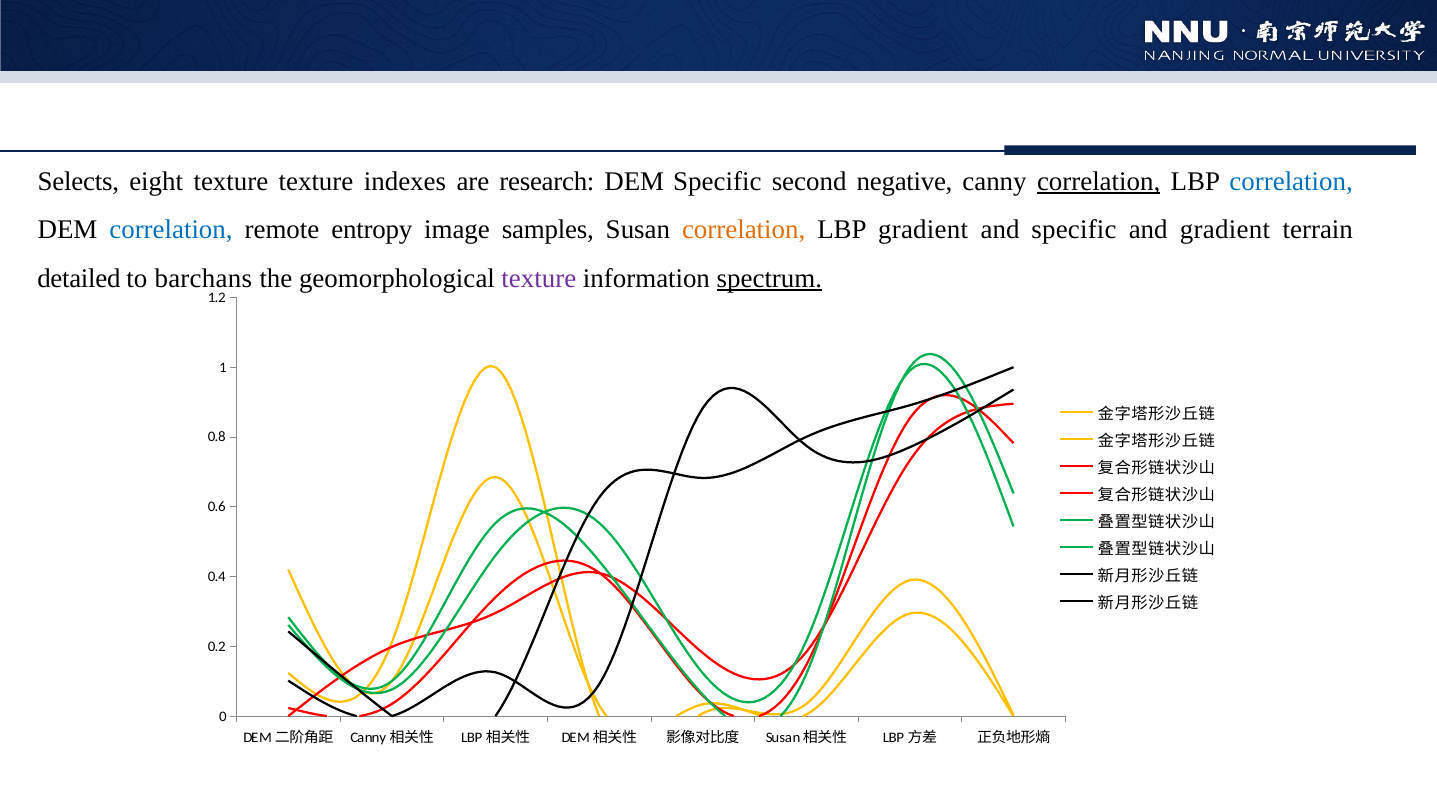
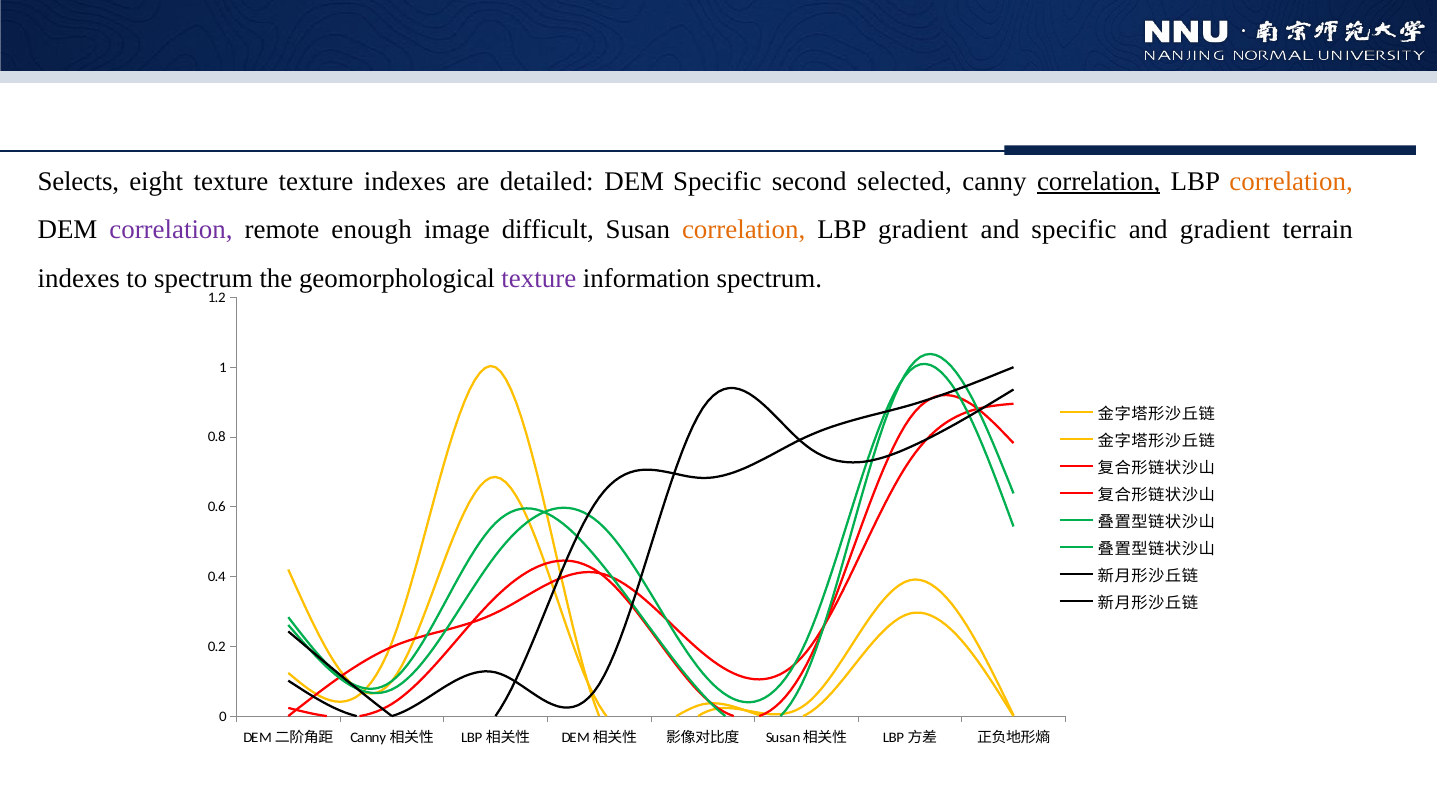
research: research -> detailed (547, 181)
negative: negative -> selected (904, 181)
correlation colour: blue -> orange (1291, 181)
correlation colour: blue -> purple (171, 230)
entropy: entropy -> enough (372, 230)
samples: samples -> difficult (548, 230)
detailed: detailed -> indexes (79, 278)
to barchans: barchans -> spectrum (203, 278)
spectrum underline: present -> none (769, 278)
